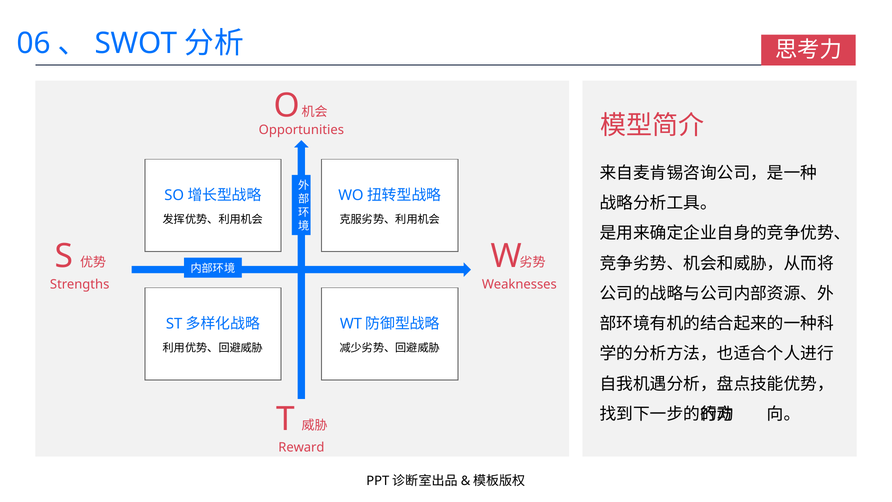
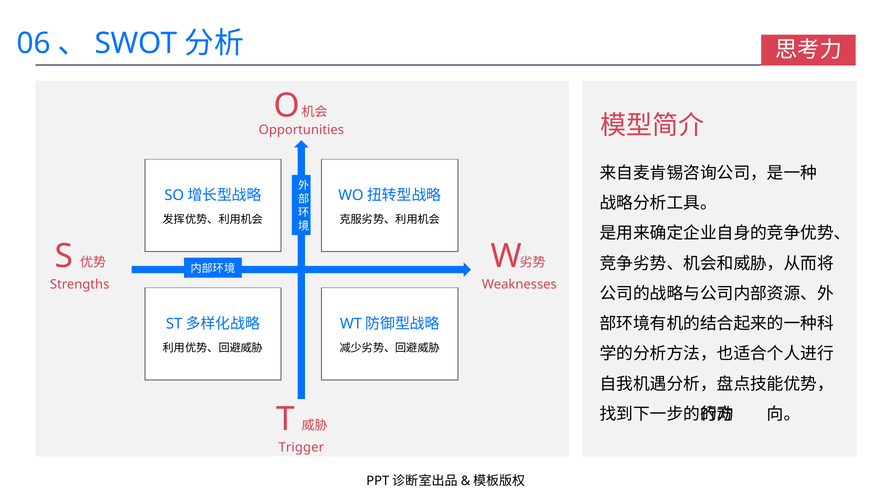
Reward: Reward -> Trigger (301, 447)
